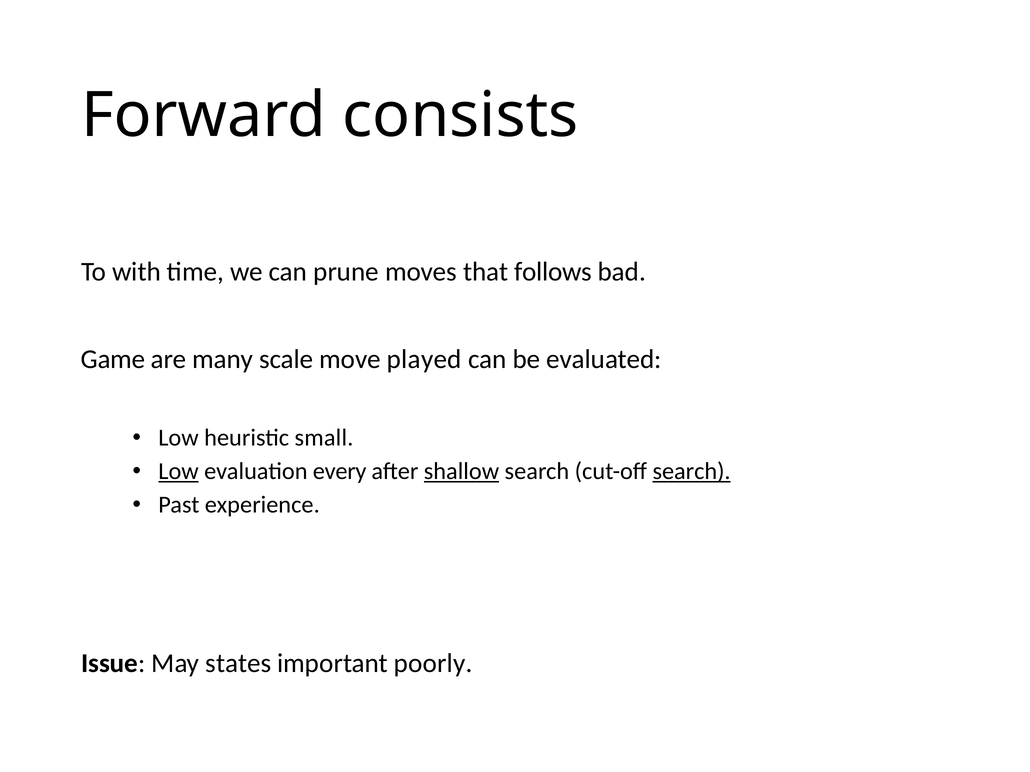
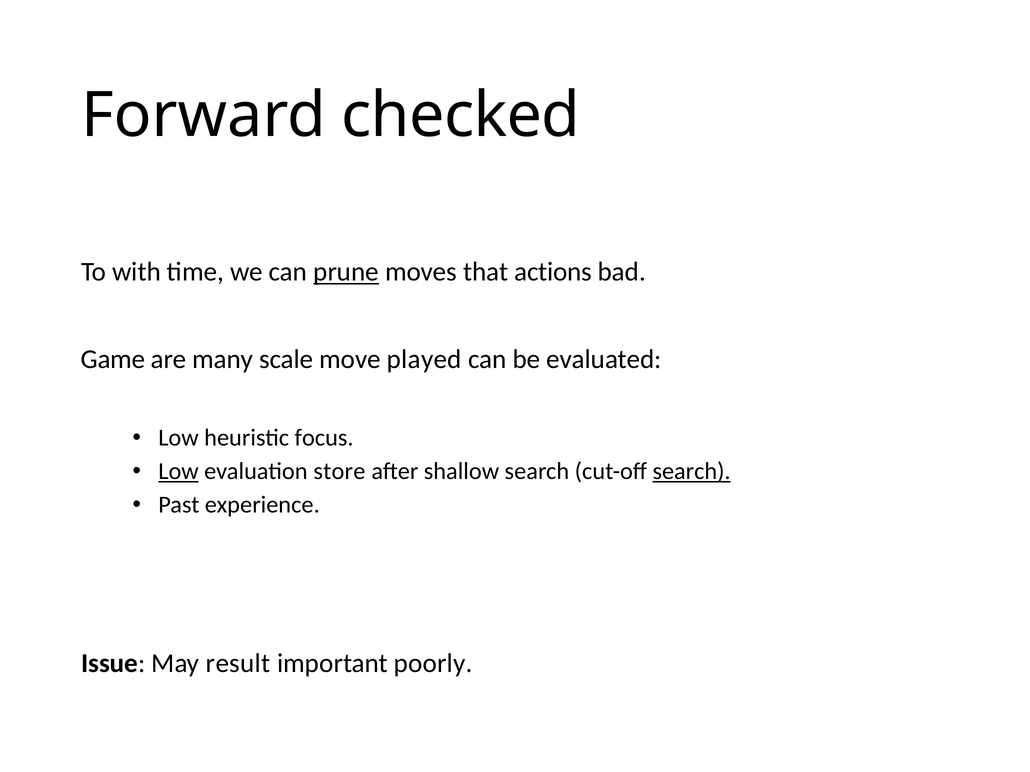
consists: consists -> checked (461, 115)
prune underline: none -> present (346, 272)
follows: follows -> actions (553, 272)
small: small -> focus (324, 438)
every: every -> store (339, 472)
shallow underline: present -> none (461, 472)
states: states -> result (238, 664)
